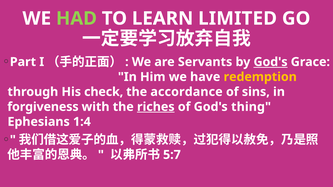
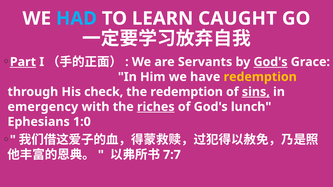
HAD colour: light green -> light blue (76, 18)
LIMITED: LIMITED -> CAUGHT (238, 18)
Part underline: none -> present (23, 62)
the accordance: accordance -> redemption (187, 92)
sins underline: none -> present (256, 92)
forgiveness: forgiveness -> emergency (43, 107)
thing: thing -> lunch (251, 107)
1:4: 1:4 -> 1:0 (82, 122)
5:7: 5:7 -> 7:7 (172, 155)
